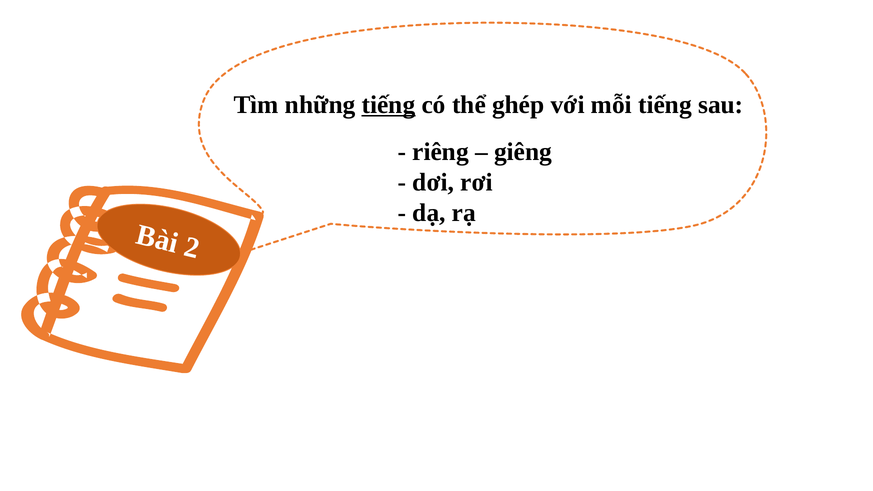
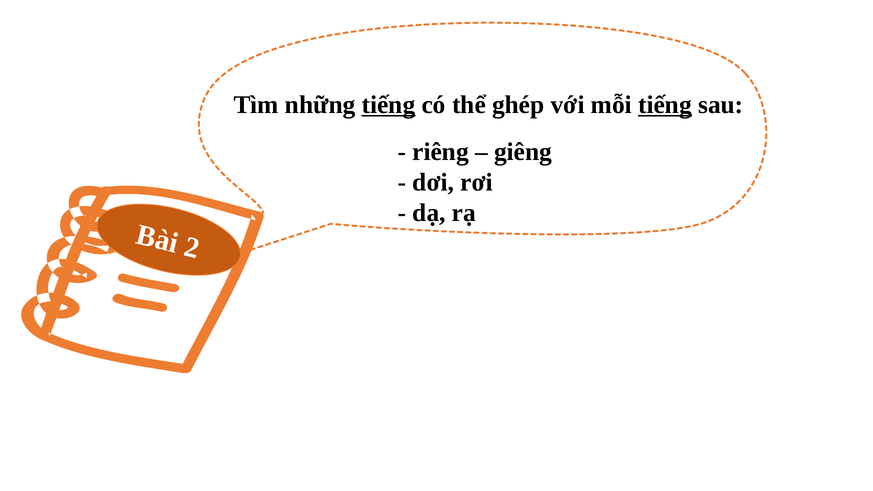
tiếng underline: none -> present (665, 105)
